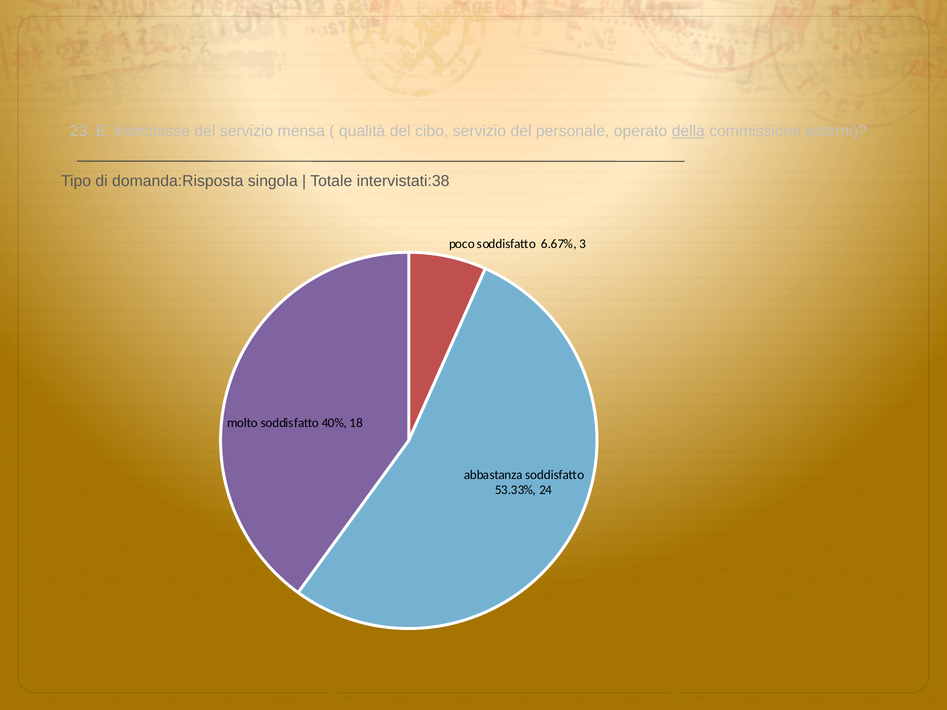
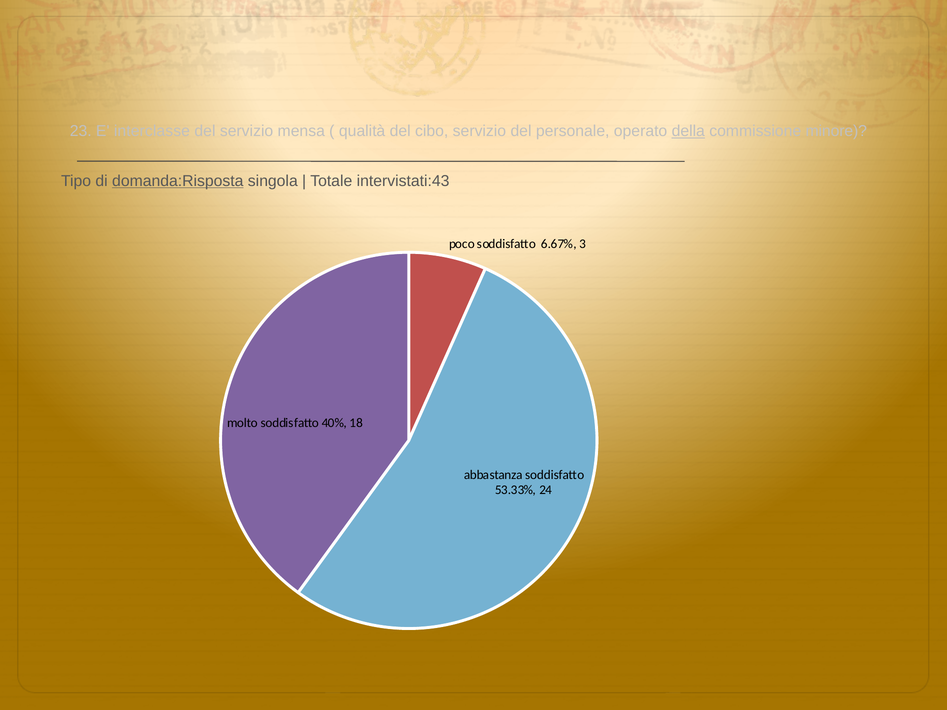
esterni: esterni -> minore (836, 131)
domanda:Risposta underline: none -> present (178, 181)
intervistati:38: intervistati:38 -> intervistati:43 (403, 181)
